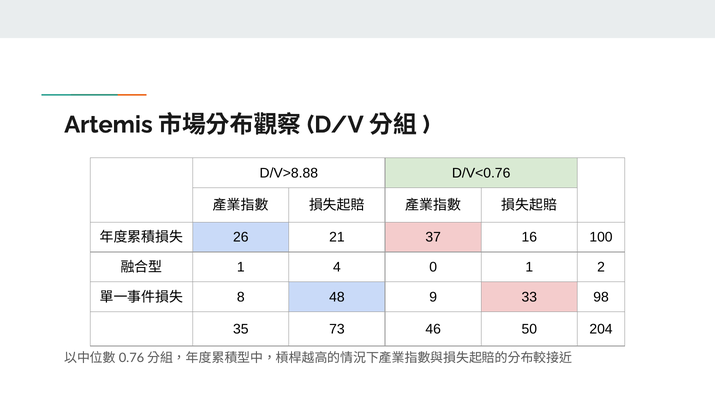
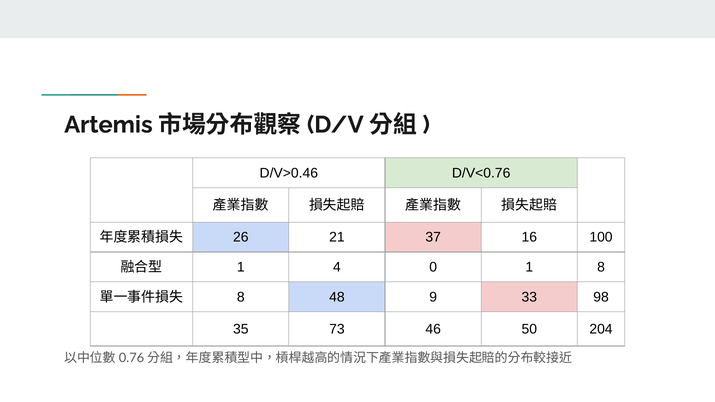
D/V>8.88: D/V>8.88 -> D/V>0.46 (289, 173)
1 2: 2 -> 8 (601, 267)
